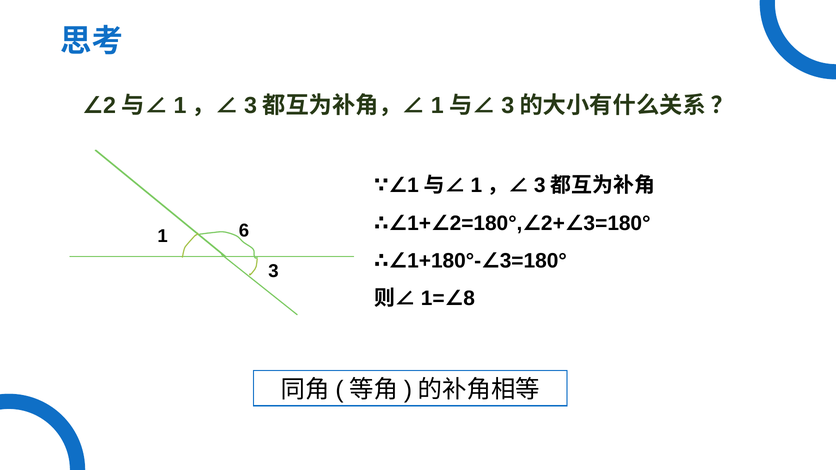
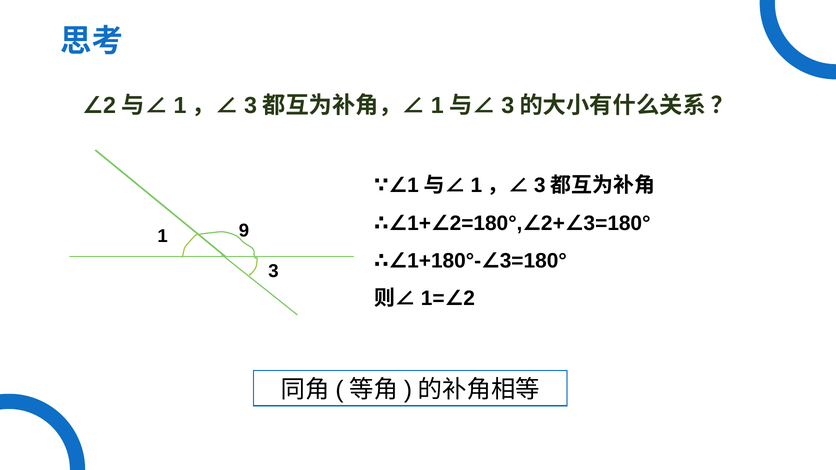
6: 6 -> 9 (244, 231)
8: 8 -> 2 (469, 299)
